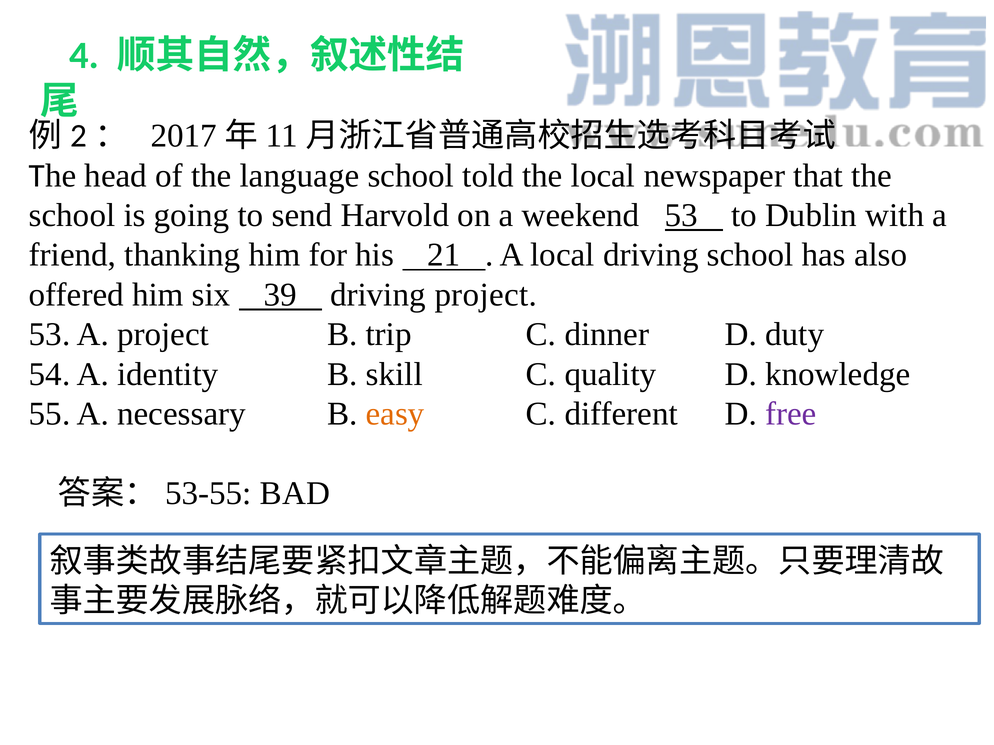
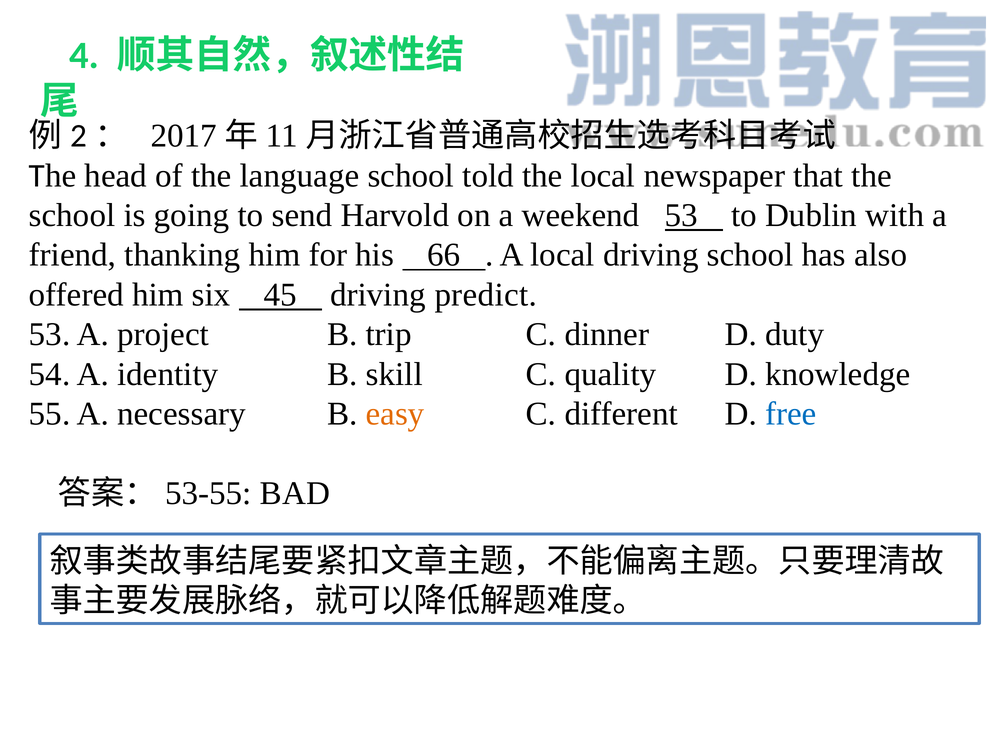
21: 21 -> 66 (444, 255)
39: 39 -> 45 (280, 295)
driving project: project -> predict (486, 295)
free colour: purple -> blue (791, 414)
